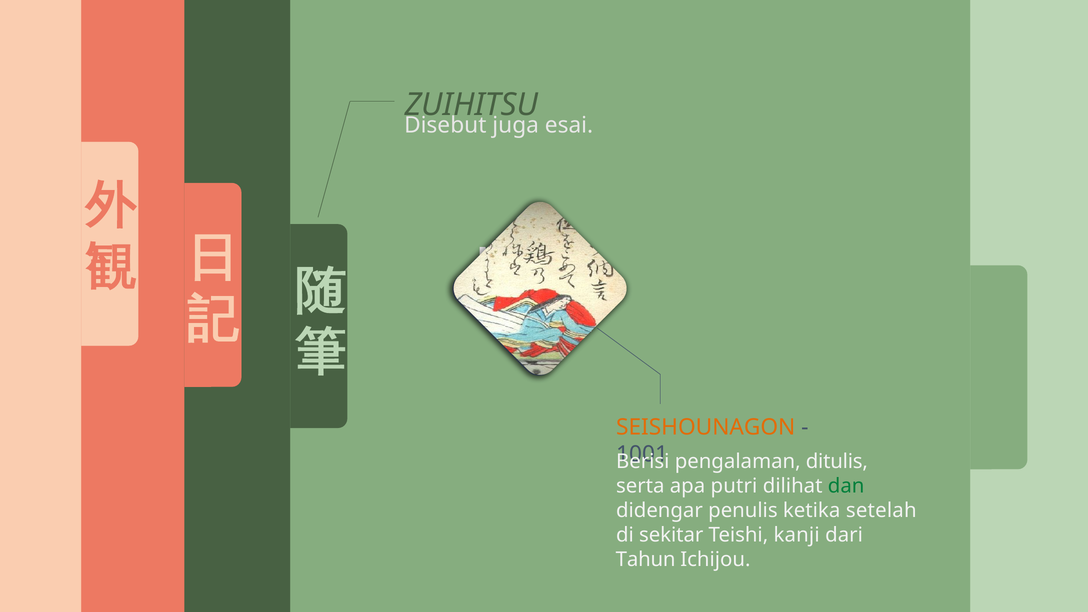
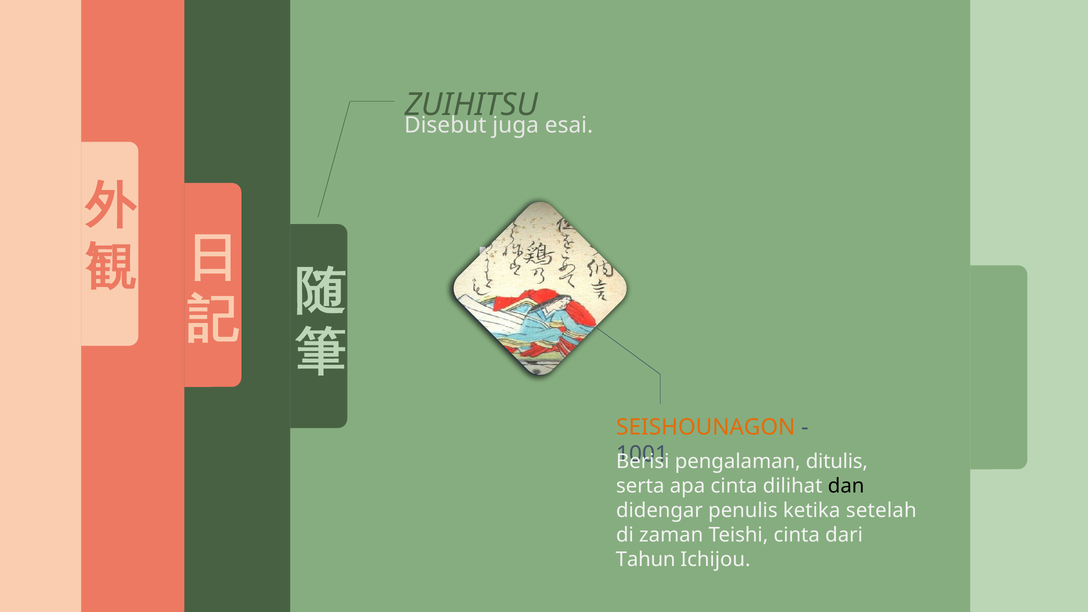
apa putri: putri -> cinta (734, 486)
dan colour: green -> black (846, 486)
sekitar: sekitar -> zaman (671, 535)
Teishi kanji: kanji -> cinta (797, 535)
